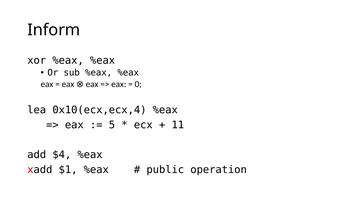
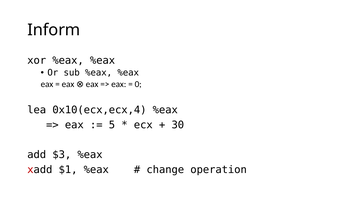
11: 11 -> 30 (178, 125)
$4: $4 -> $3 (62, 155)
public: public -> change (165, 170)
